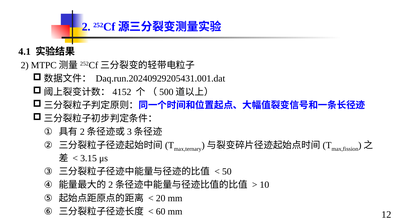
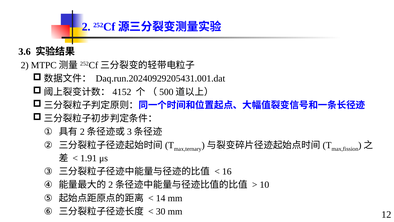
4.1: 4.1 -> 3.6 (25, 51)
3.15: 3.15 -> 1.91 (89, 158)
50: 50 -> 16 (227, 171)
20: 20 -> 14 (161, 198)
60: 60 -> 30 (161, 211)
